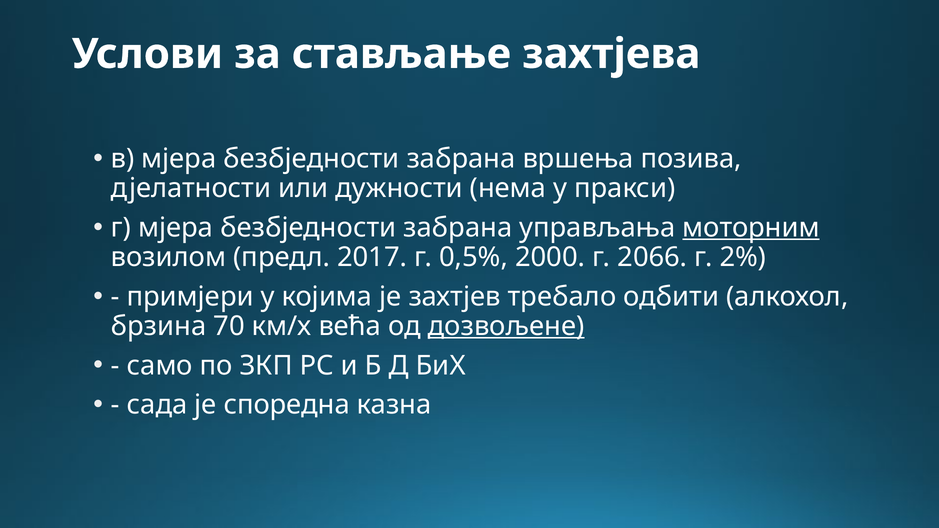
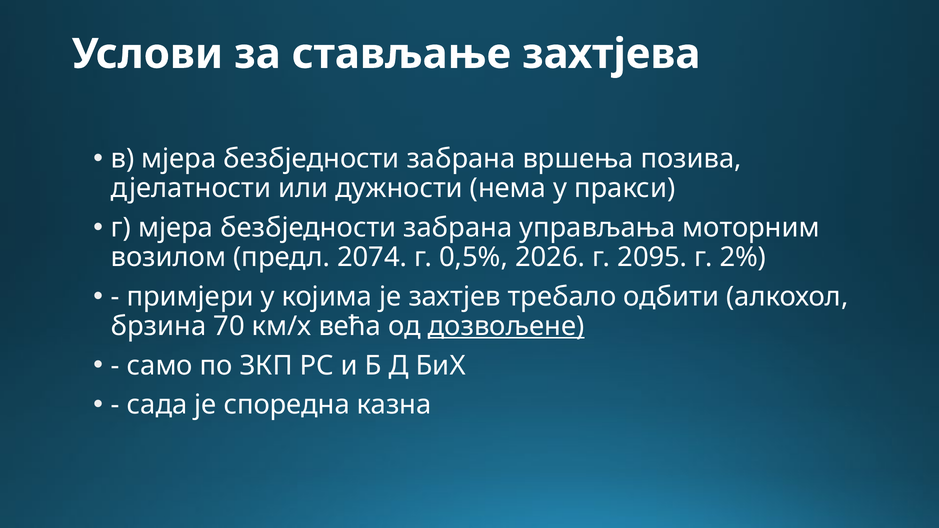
моторним underline: present -> none (751, 228)
2017: 2017 -> 2074 (372, 257)
2000: 2000 -> 2026 (550, 257)
2066: 2066 -> 2095 (652, 257)
